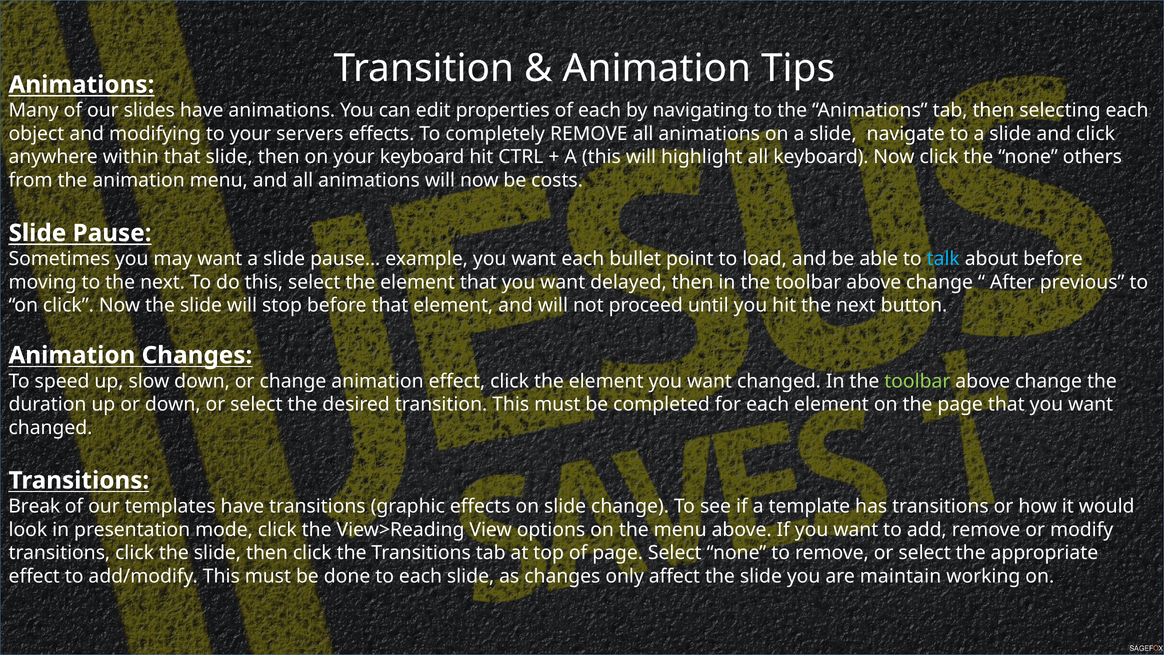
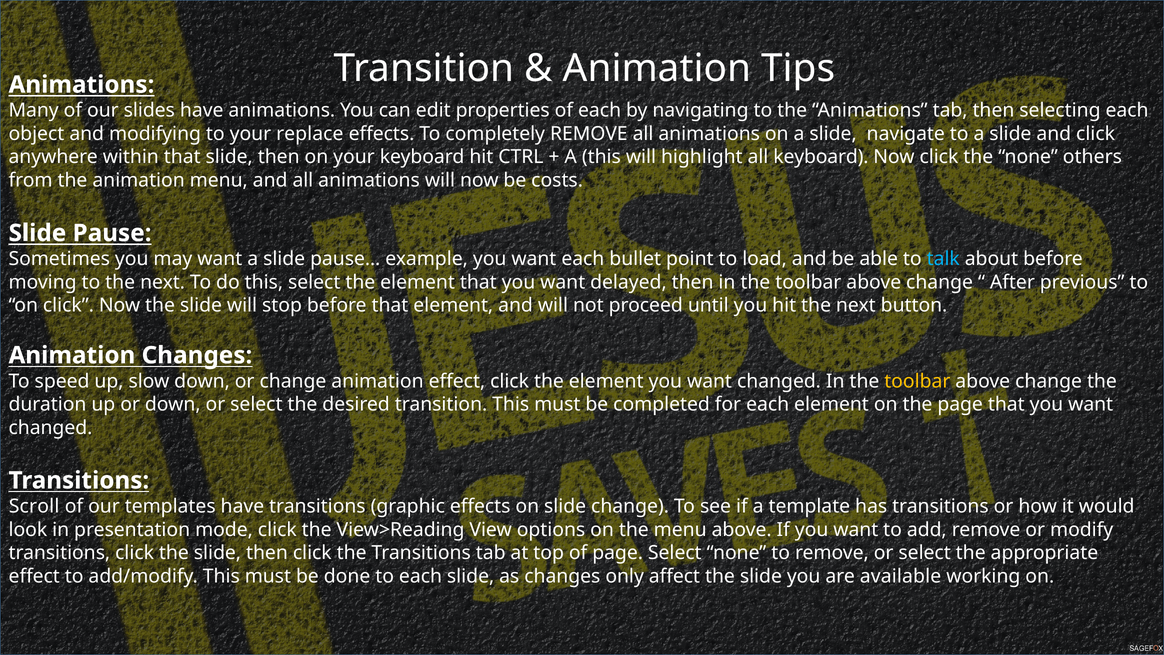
servers: servers -> replace (310, 134)
toolbar colour: light green -> yellow (917, 381)
Break: Break -> Scroll (34, 506)
maintain: maintain -> available (900, 576)
